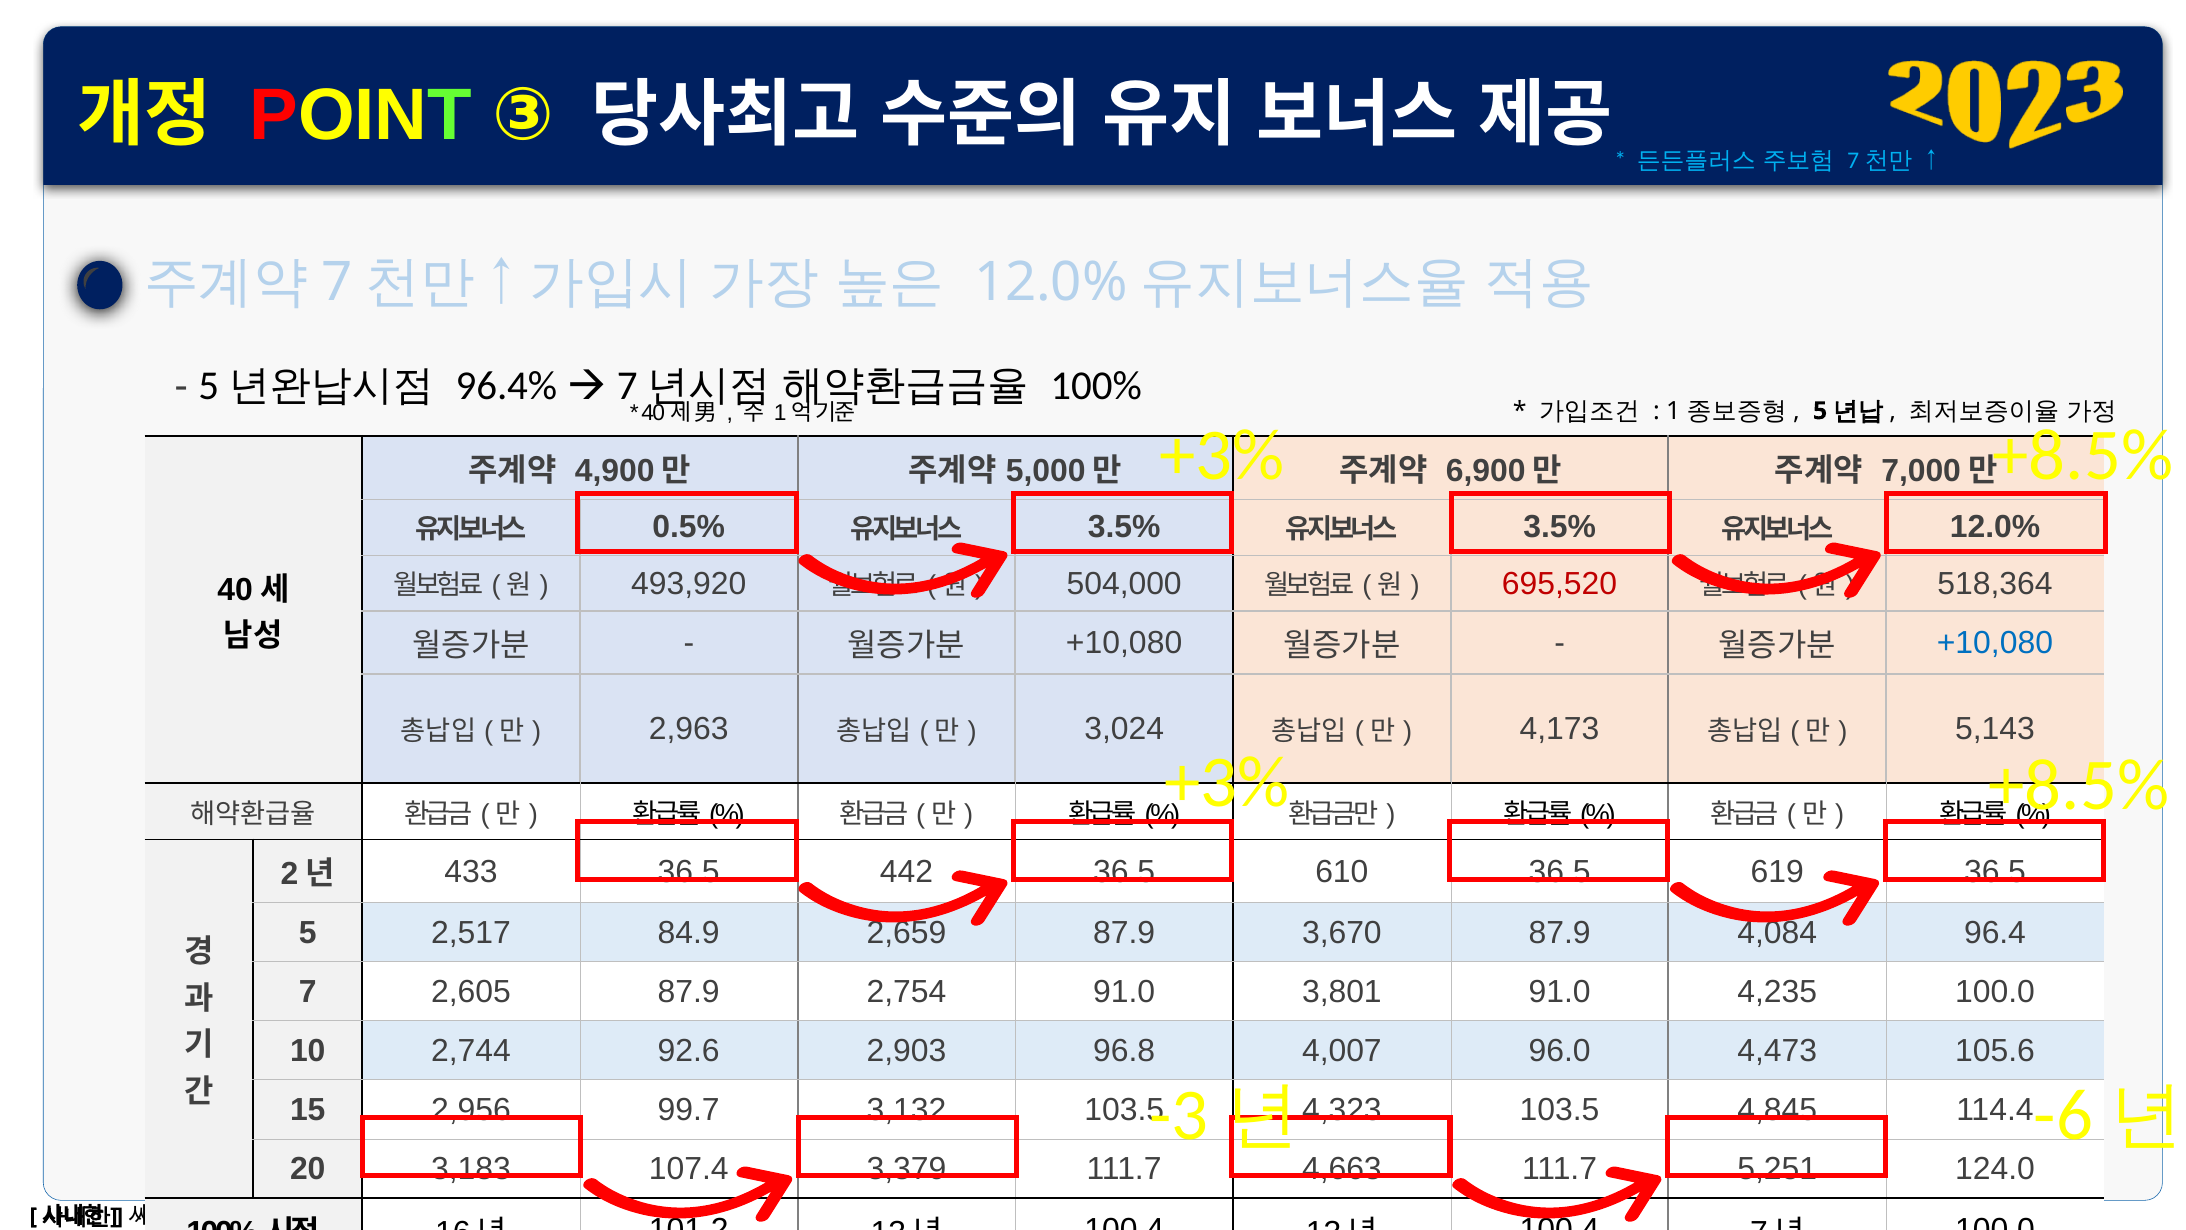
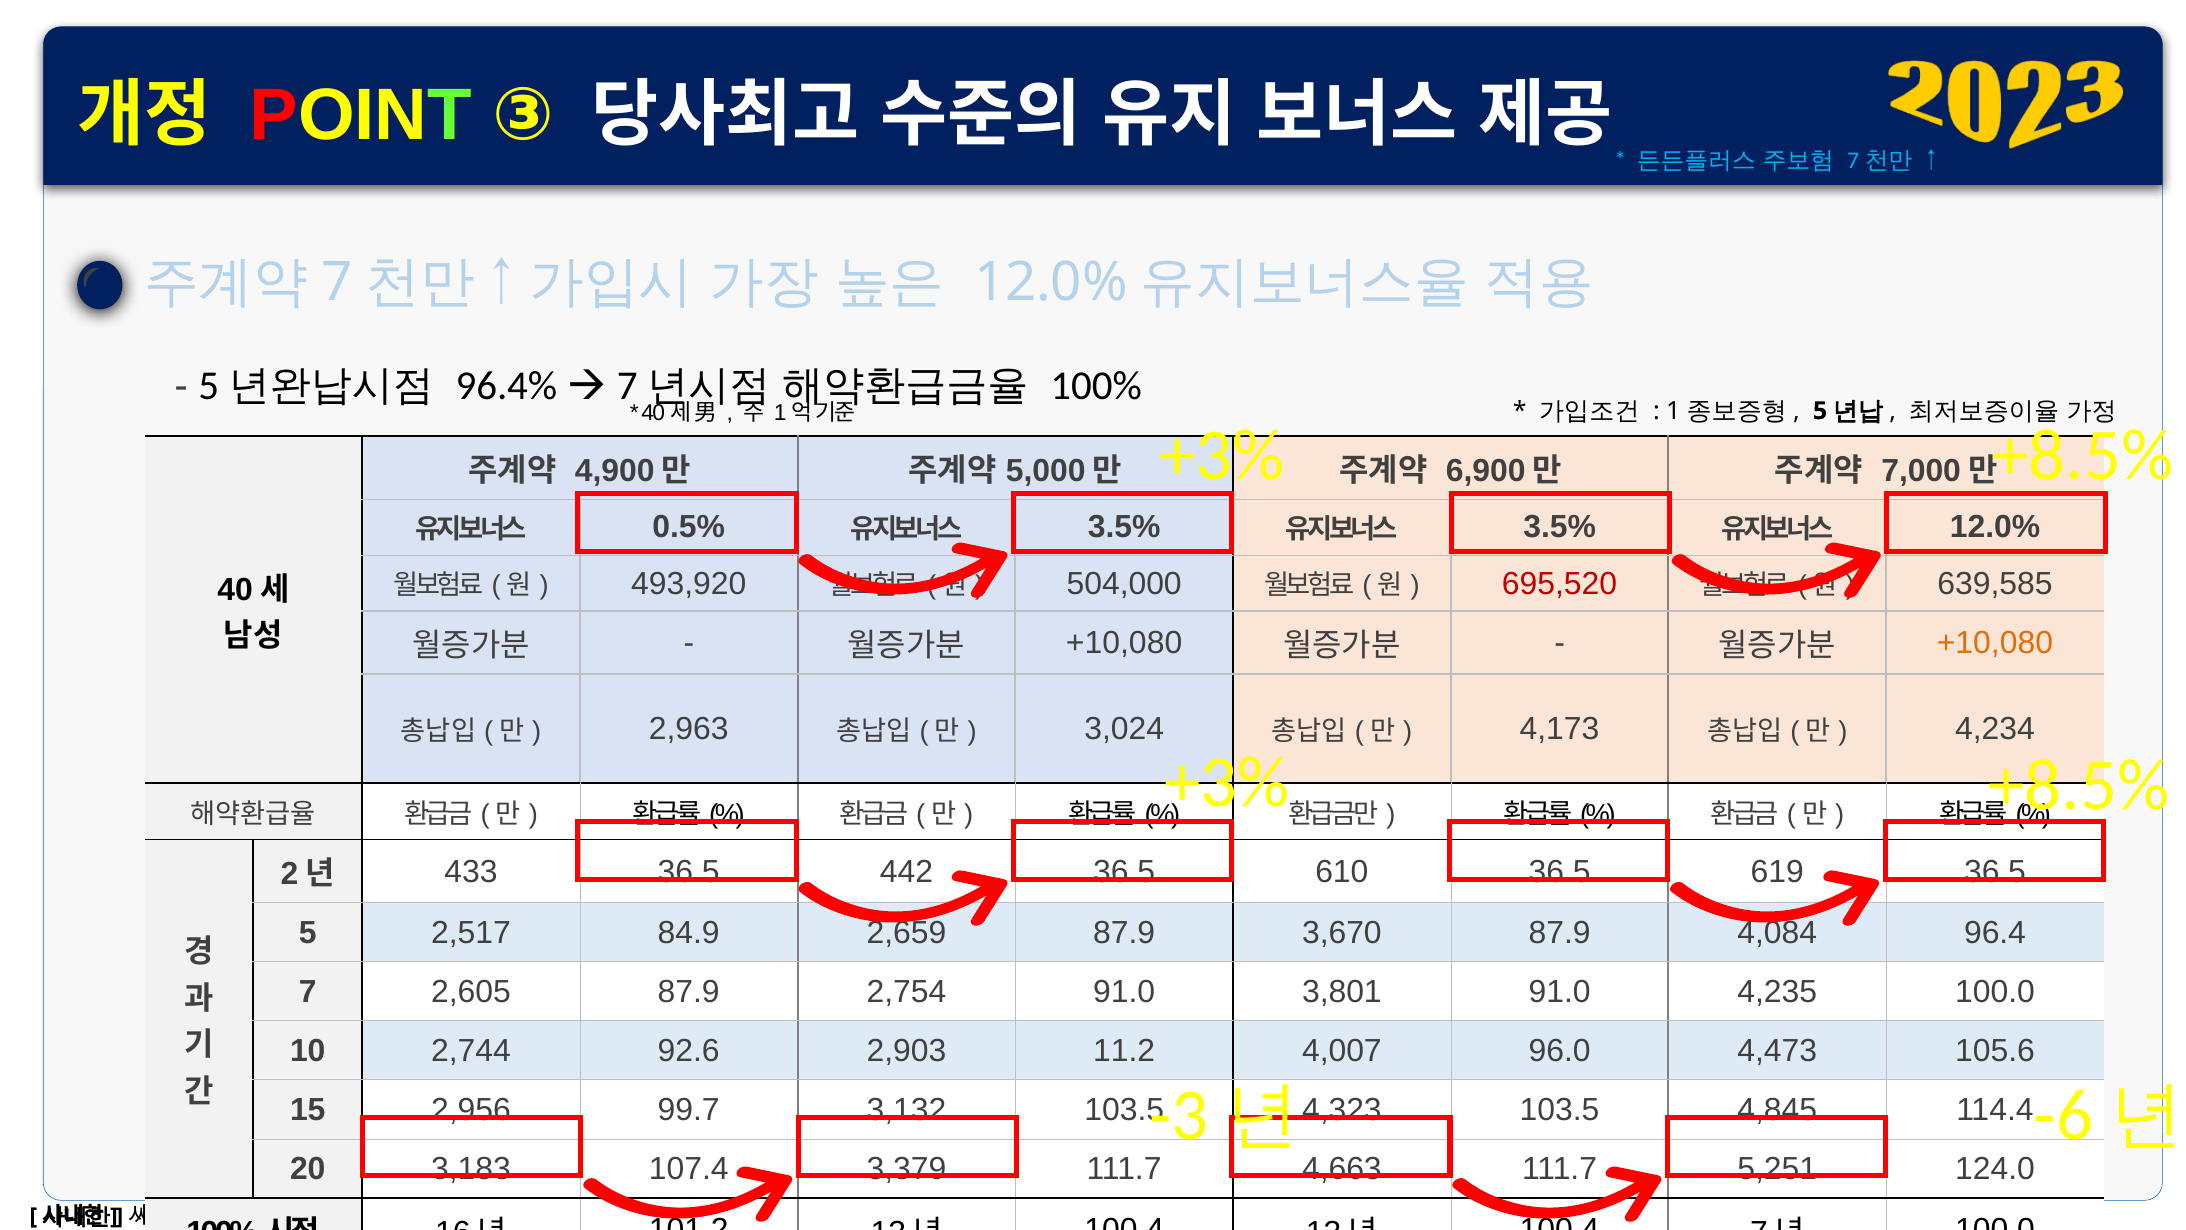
518,364: 518,364 -> 639,585 (1995, 583)
+10,080 colour: blue -> orange (1995, 643)
5,143: 5,143 -> 4,234 (1995, 729)
96.8: 96.8 -> 11.2 (1124, 1050)
